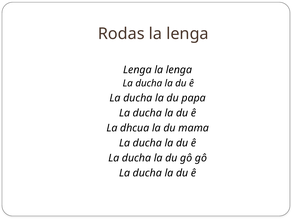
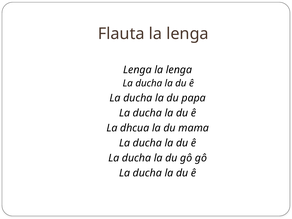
Rodas: Rodas -> Flauta (121, 34)
